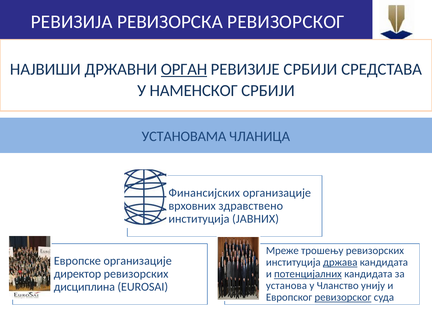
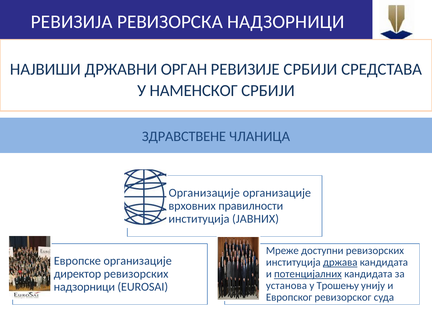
РЕВИЗОРСКА РЕВИЗОРСКОГ: РЕВИЗОРСКОГ -> НАДЗОРНИЦИ (286, 22)
ОРГАН underline: present -> none (184, 69)
УСТАНОВАМА: УСТАНОВАМА -> ЗДРАВСТВЕНЕ (184, 136)
Финансијских: Финансијских -> Организације (204, 193)
здравствено: здравствено -> правилности (251, 206)
трошењу: трошењу -> доступни (322, 251)
Чланство: Чланство -> Трошењу (338, 286)
дисциплина: дисциплина -> надзорници (84, 287)
ревизорског underline: present -> none (343, 297)
